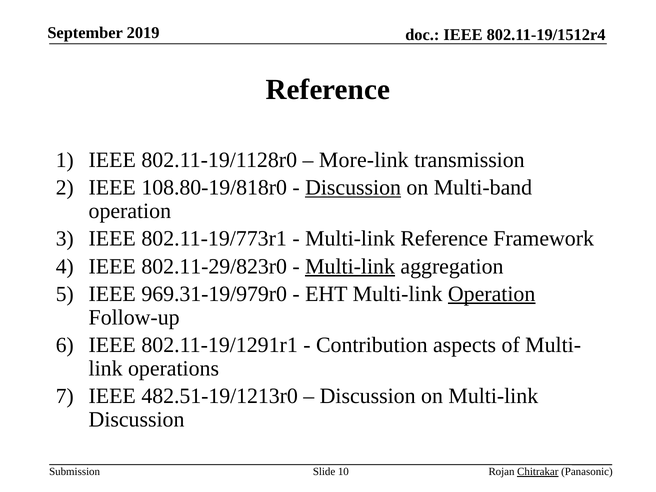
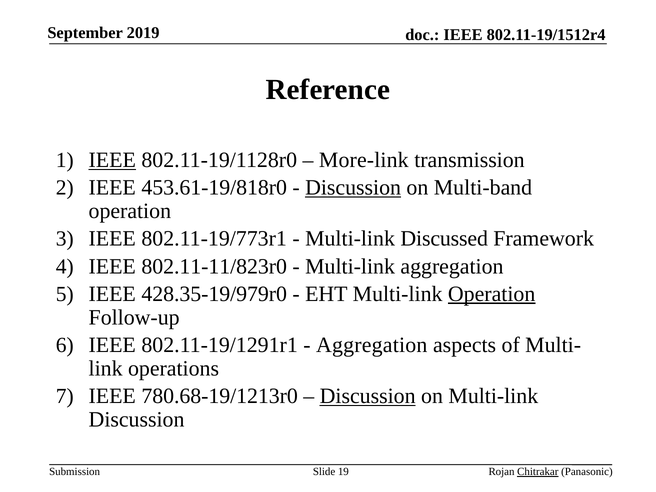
IEEE underline: none -> present (112, 160)
108.80-19/818r0: 108.80-19/818r0 -> 453.61-19/818r0 (214, 188)
Multi-link Reference: Reference -> Discussed (444, 239)
802.11-29/823r0: 802.11-29/823r0 -> 802.11-11/823r0 (214, 266)
Multi-link underline: present -> none (350, 266)
969.31-19/979r0: 969.31-19/979r0 -> 428.35-19/979r0 (214, 294)
Contribution: Contribution -> Aggregation (372, 345)
482.51-19/1213r0: 482.51-19/1213r0 -> 780.68-19/1213r0 (220, 396)
Discussion underline: none -> present (368, 396)
10: 10 -> 19 (343, 472)
